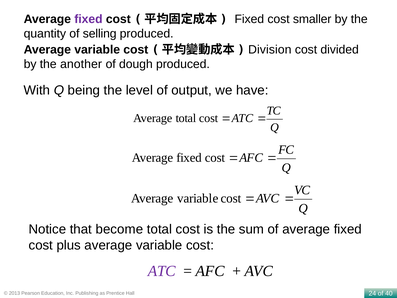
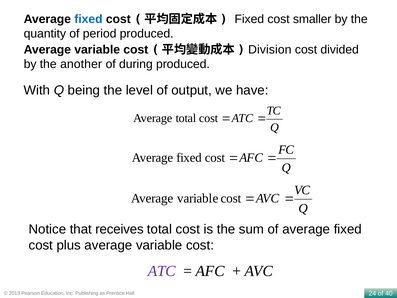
fixed colour: purple -> blue (88, 19)
selling: selling -> period (100, 34)
dough: dough -> during (136, 64)
become: become -> receives (120, 229)
